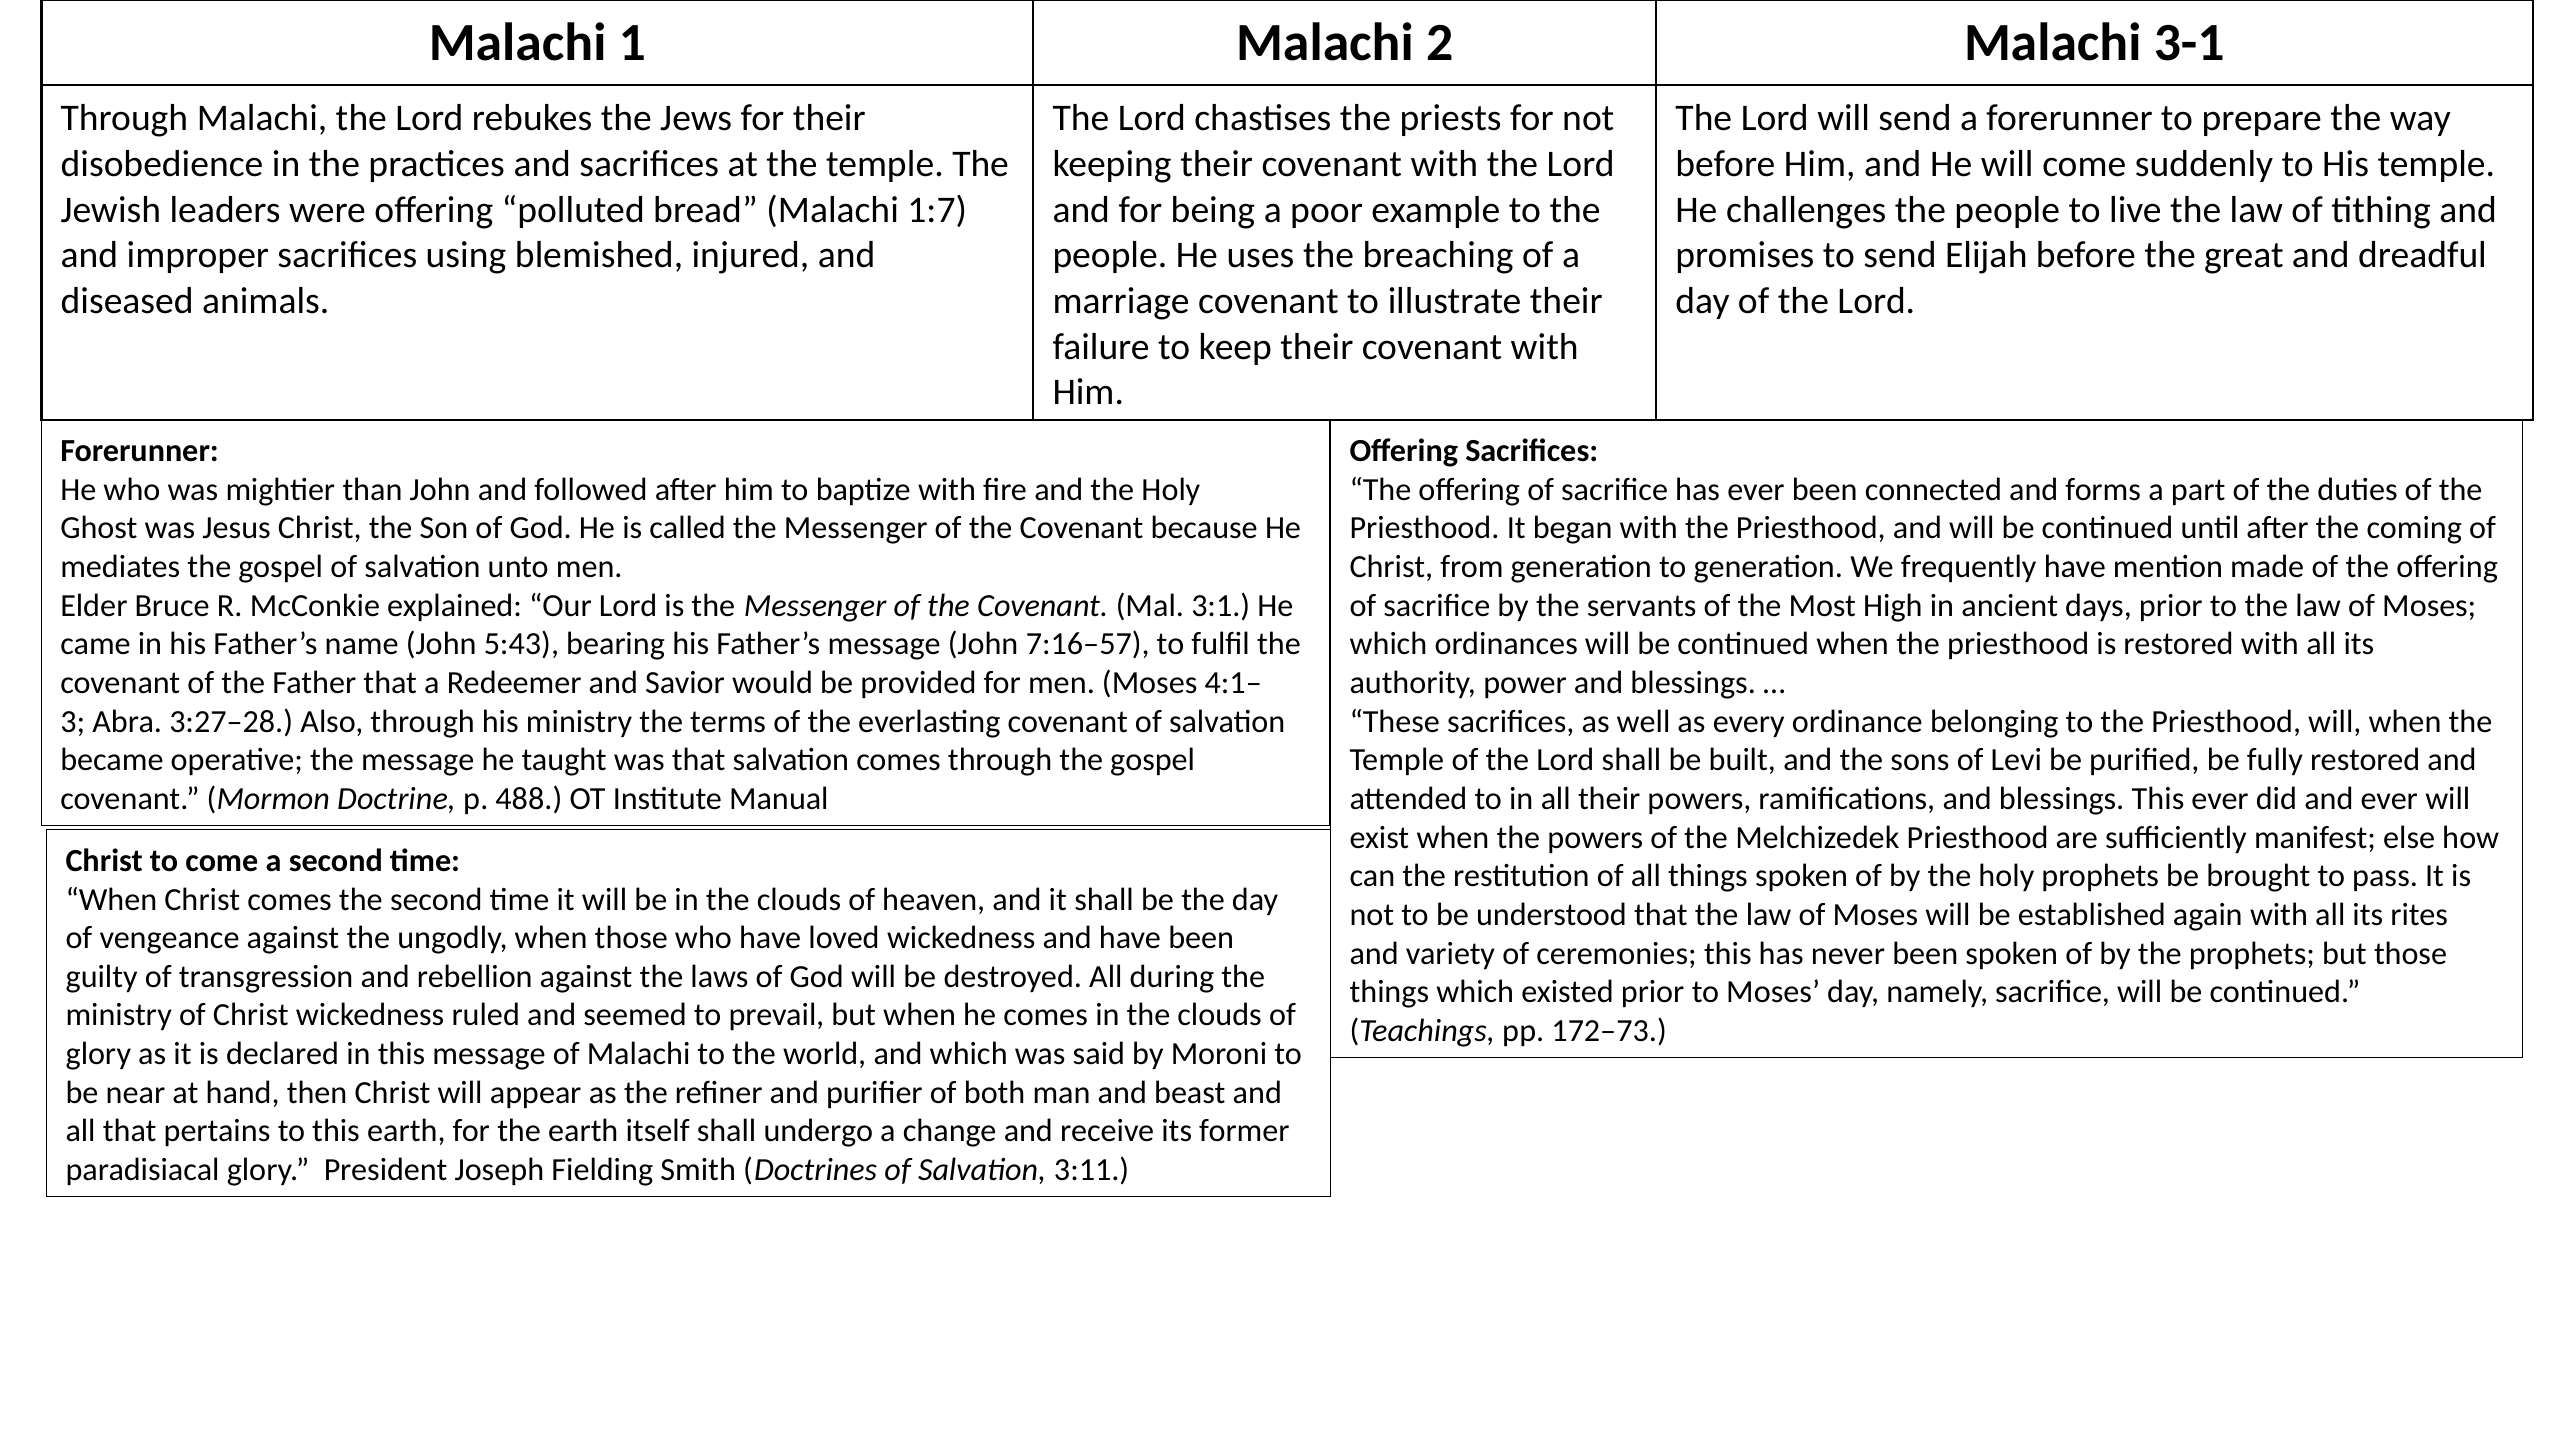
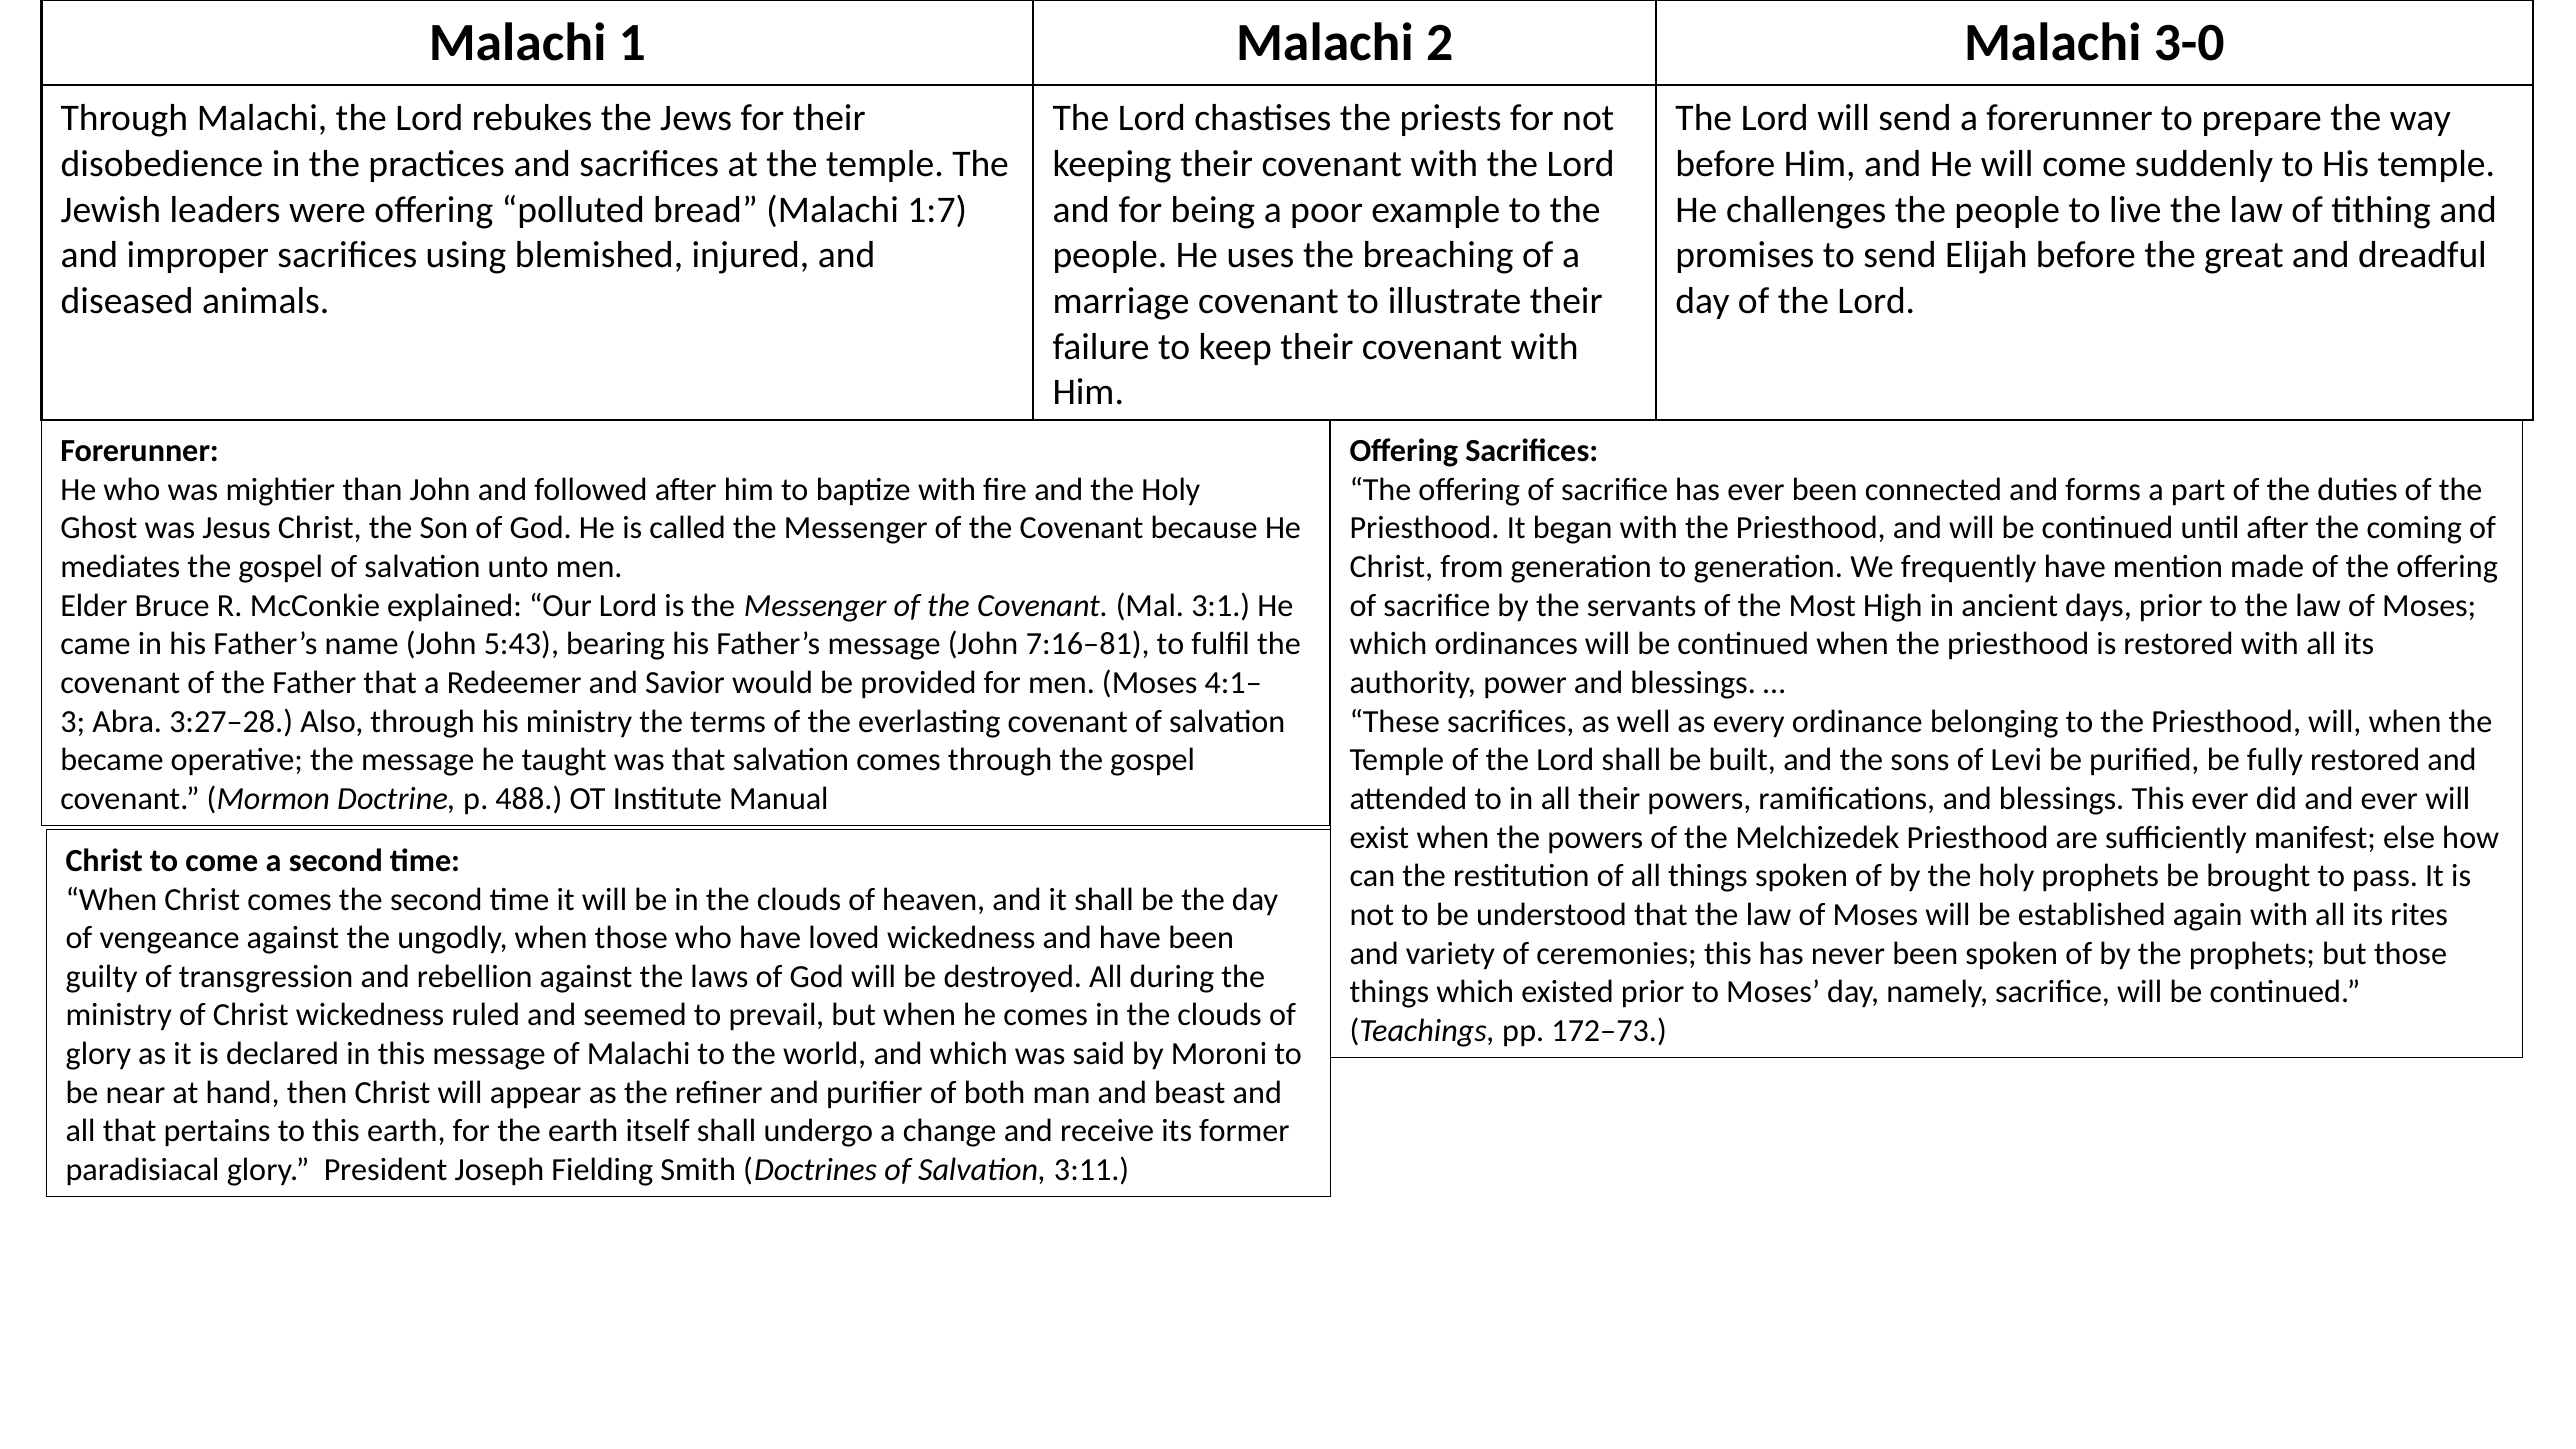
3-1: 3-1 -> 3-0 (2189, 43)
7:16–57: 7:16–57 -> 7:16–81 (1088, 644)
